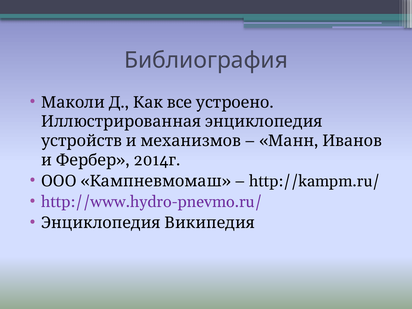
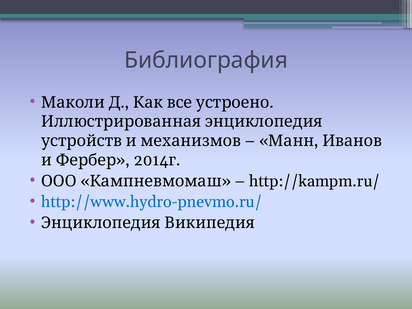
http://www.hydro-pnevmo.ru/ colour: purple -> blue (152, 202)
